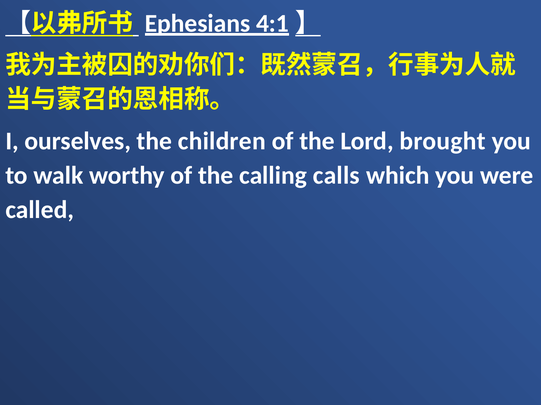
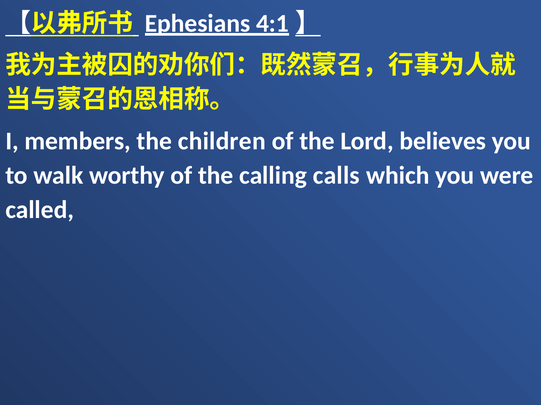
ourselves: ourselves -> members (78, 141)
brought: brought -> believes (443, 141)
